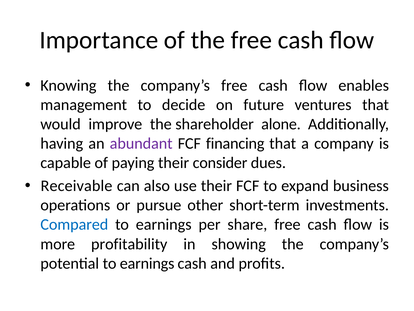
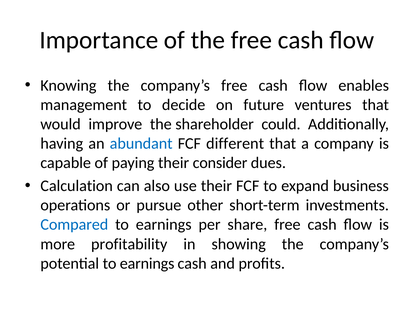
alone: alone -> could (281, 124)
abundant colour: purple -> blue (141, 143)
financing: financing -> different (235, 143)
Receivable: Receivable -> Calculation (77, 186)
